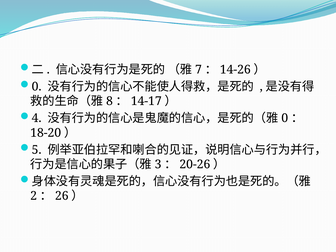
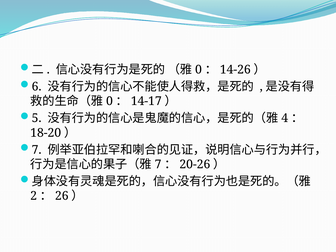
7: 7 -> 0 (198, 70)
0: 0 -> 6 (37, 87)
8: 8 -> 0 (109, 101)
4: 4 -> 5 (37, 118)
0: 0 -> 4 (285, 118)
5: 5 -> 7 (37, 150)
3: 3 -> 7 (158, 164)
